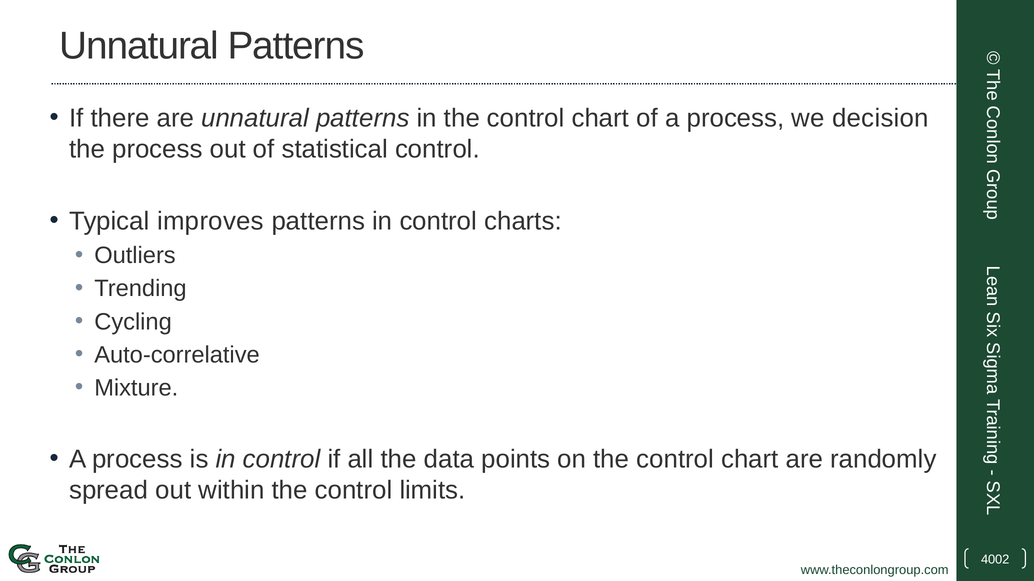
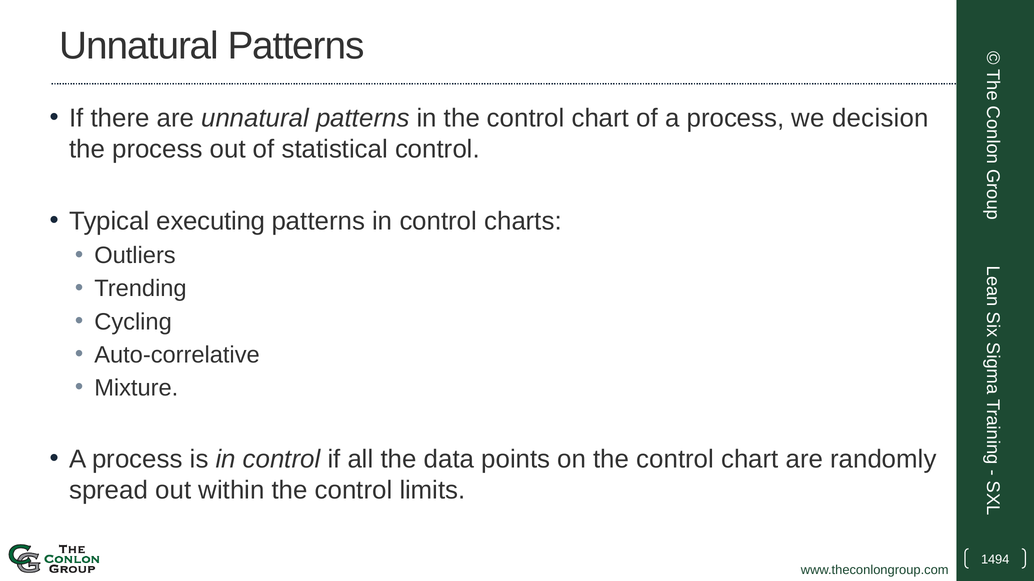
improves: improves -> executing (211, 222)
4002: 4002 -> 1494 (995, 560)
